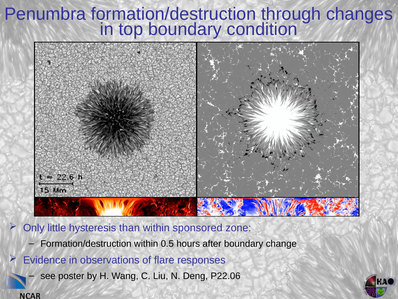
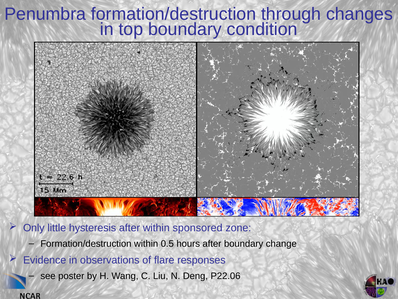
hysteresis than: than -> after (130, 228)
